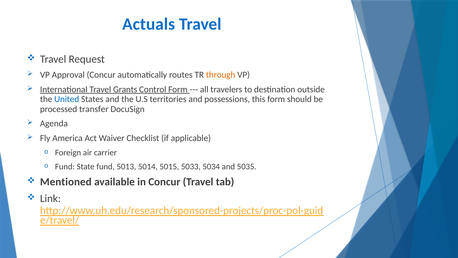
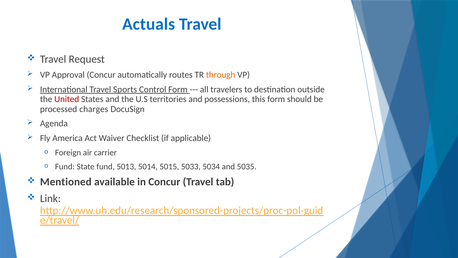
Grants: Grants -> Sports (125, 89)
United colour: blue -> red (67, 99)
transfer: transfer -> charges (94, 109)
